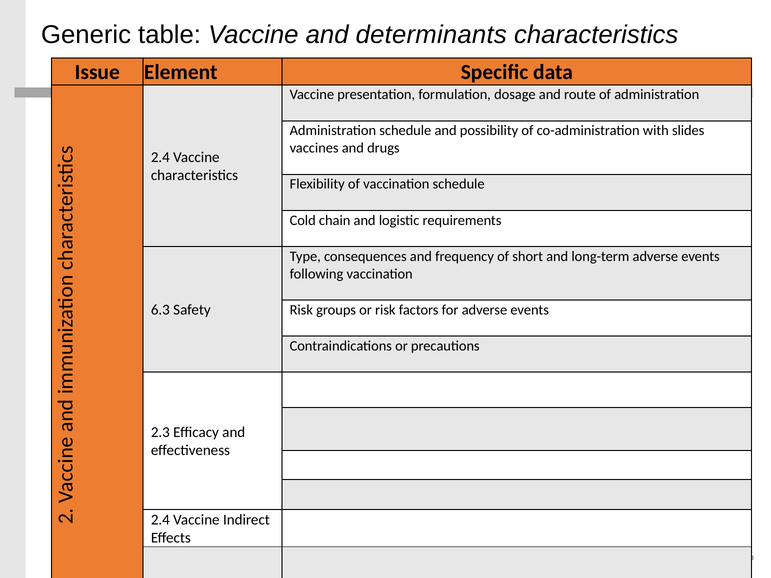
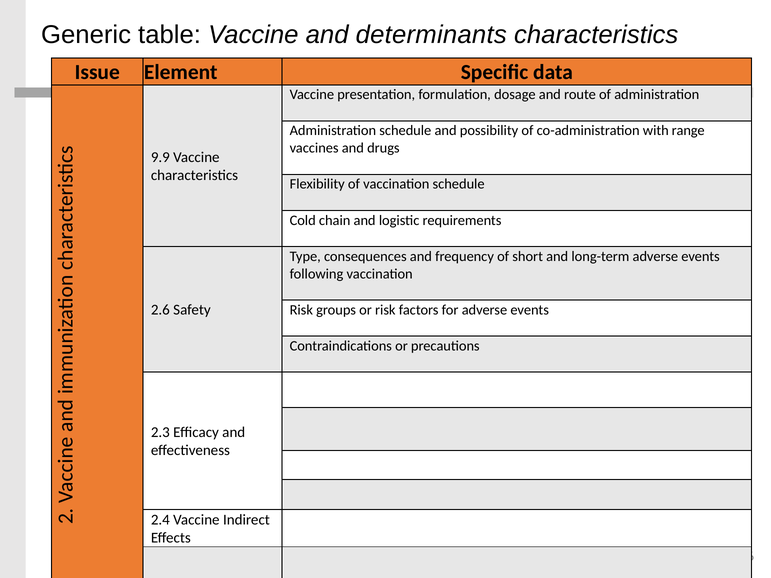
slides: slides -> range (688, 131)
2.4: 2.4 -> 9.9 (160, 157)
6.3: 6.3 -> 2.6 (160, 310)
